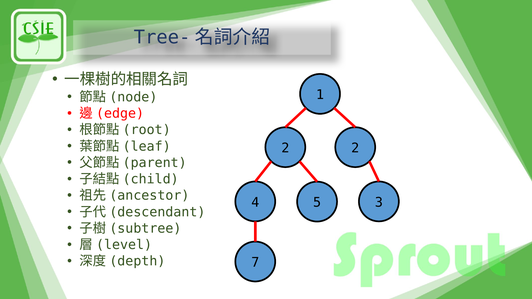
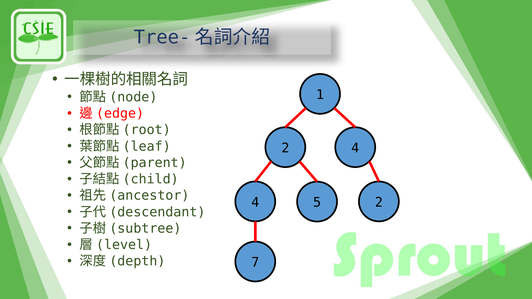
2 2: 2 -> 4 (355, 148)
5 3: 3 -> 2 (379, 203)
